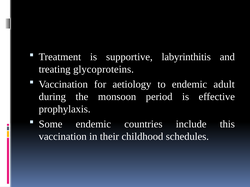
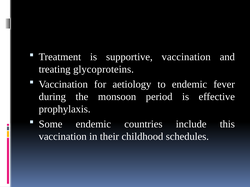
supportive labyrinthitis: labyrinthitis -> vaccination (186, 57)
adult: adult -> fever (224, 84)
